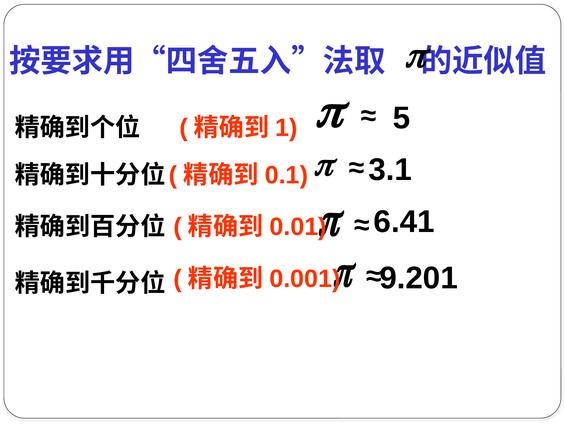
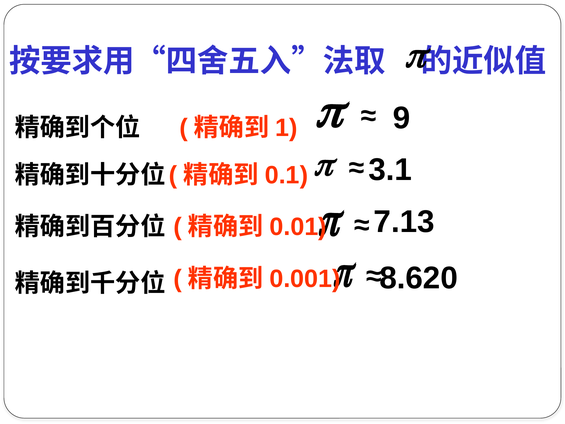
5: 5 -> 9 (401, 118)
6.41: 6.41 -> 7.13 (404, 222)
9.201: 9.201 -> 8.620 (419, 278)
